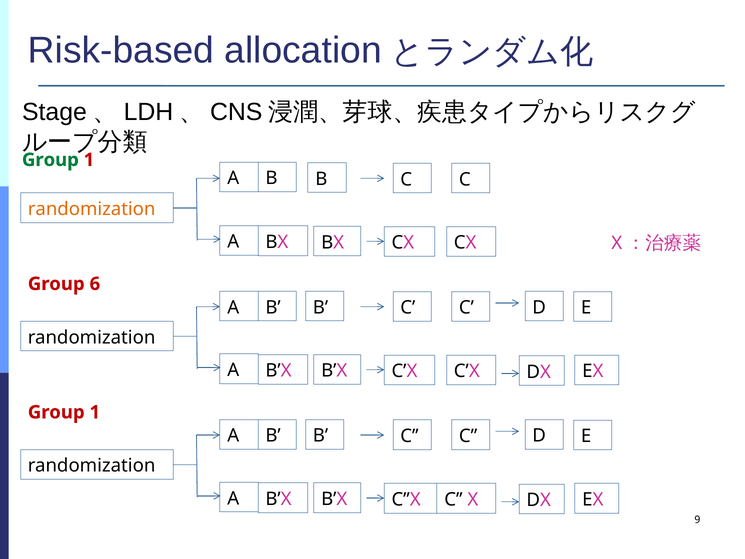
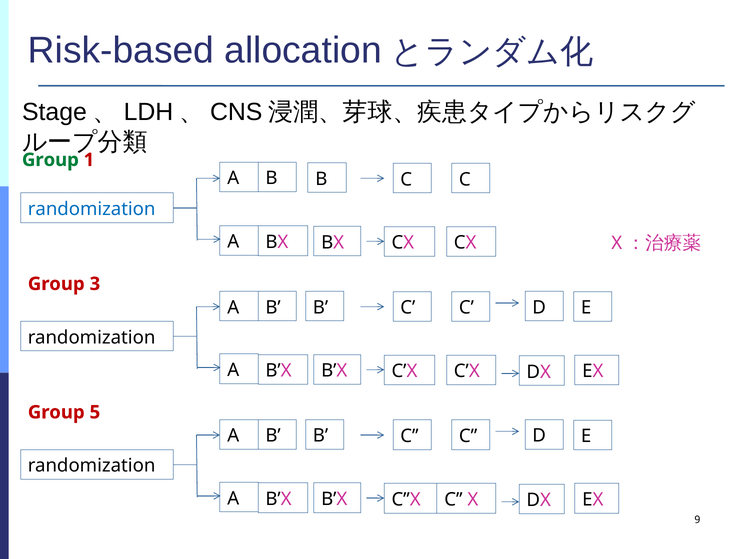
randomization colour: orange -> blue (92, 209)
6: 6 -> 3 (95, 284)
1: 1 -> 5 (95, 412)
